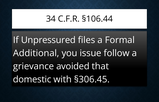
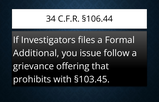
Unpressured: Unpressured -> Investigators (48, 40)
avoided: avoided -> offering (73, 66)
domestic: domestic -> prohibits (32, 80)
§306.45: §306.45 -> §103.45 (92, 80)
